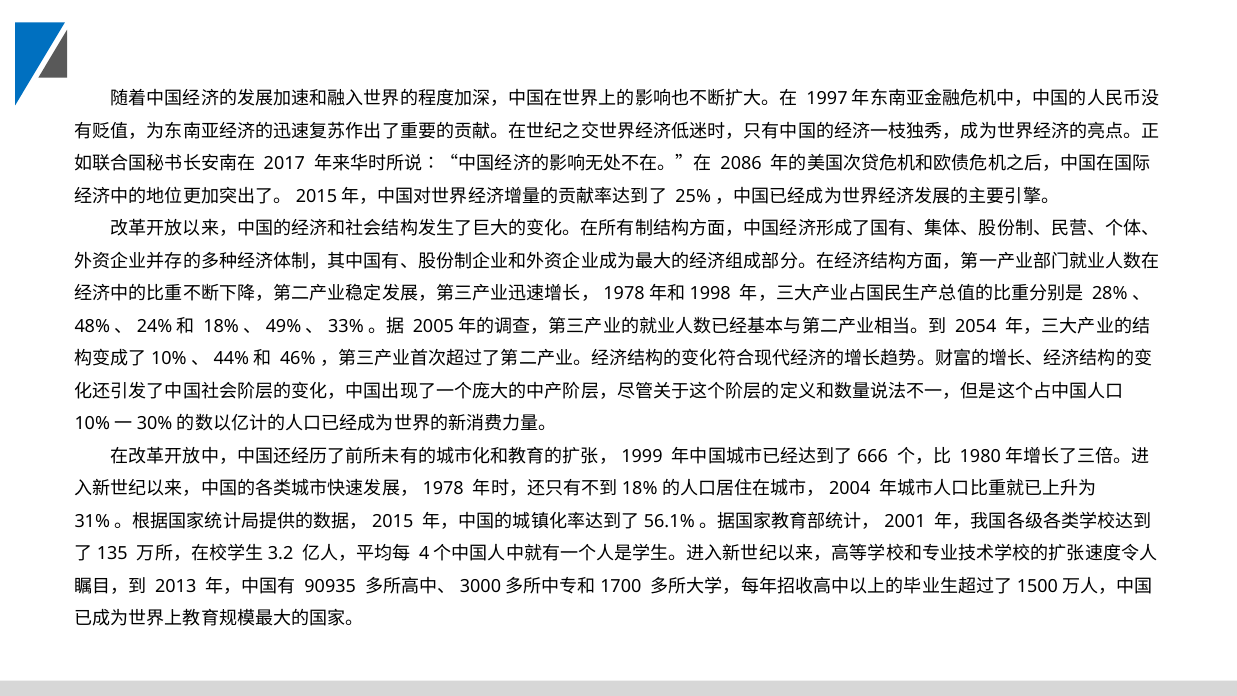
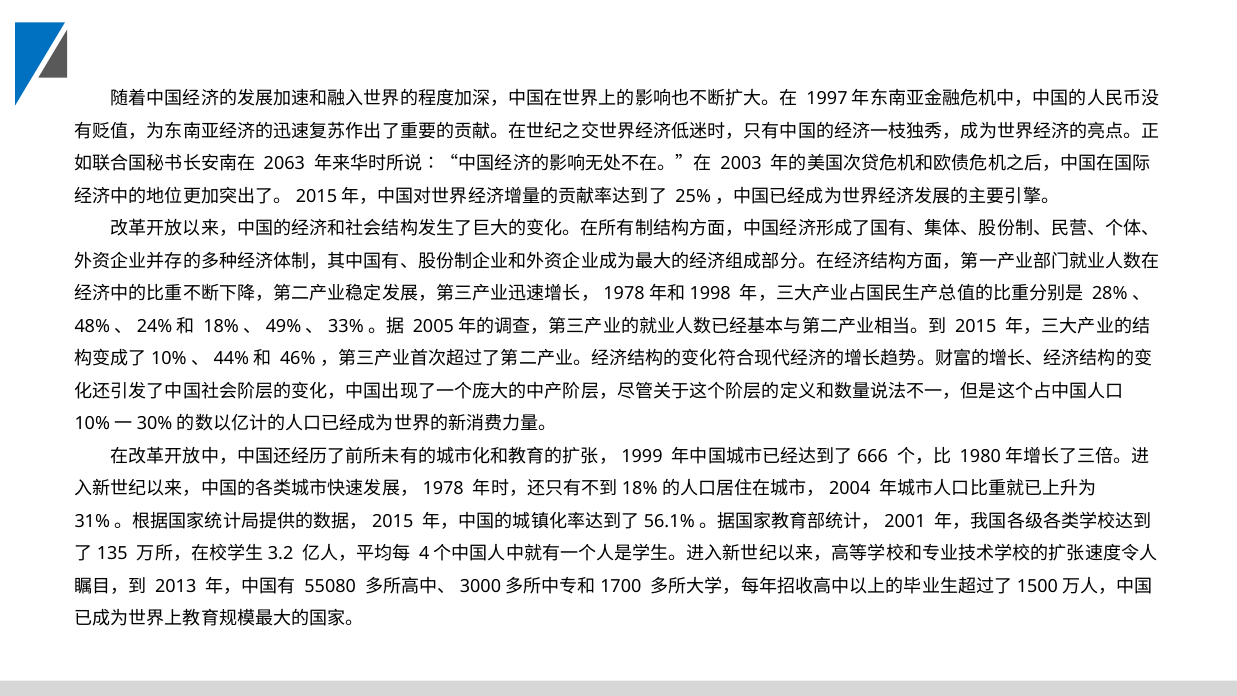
2017: 2017 -> 2063 (284, 164)
2086: 2086 -> 2003 (741, 164)
2054: 2054 -> 2015 (976, 326)
90935: 90935 -> 55080 (330, 586)
